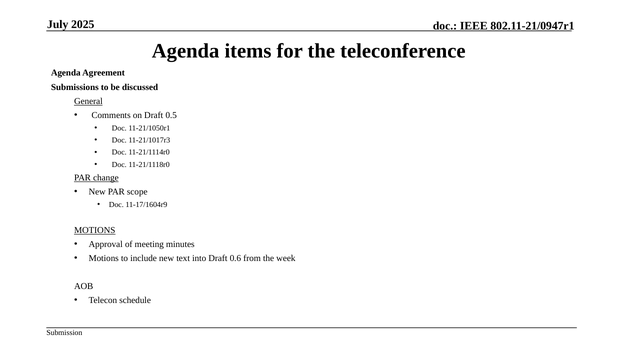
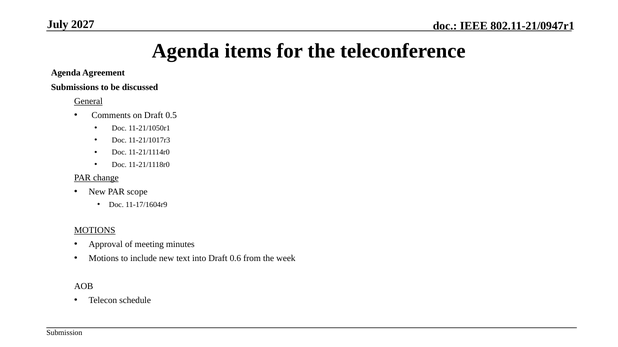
2025: 2025 -> 2027 (83, 25)
